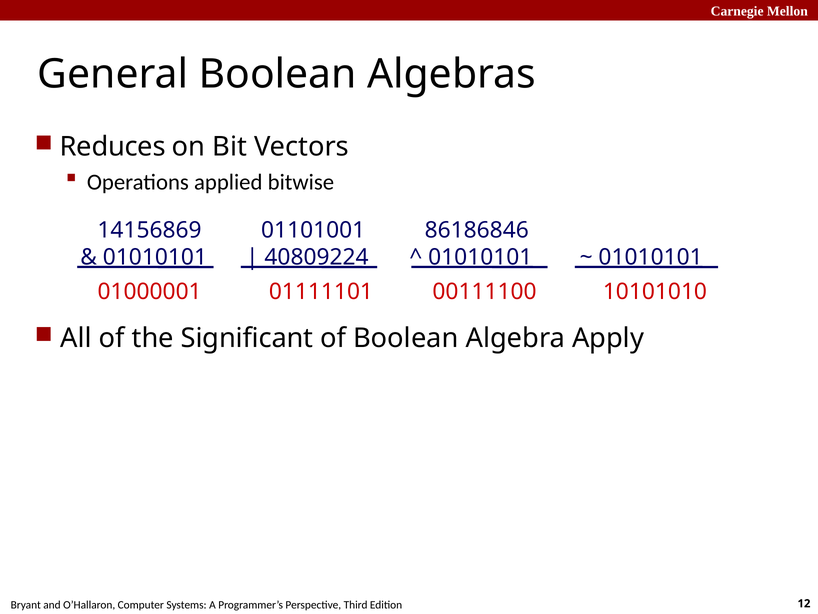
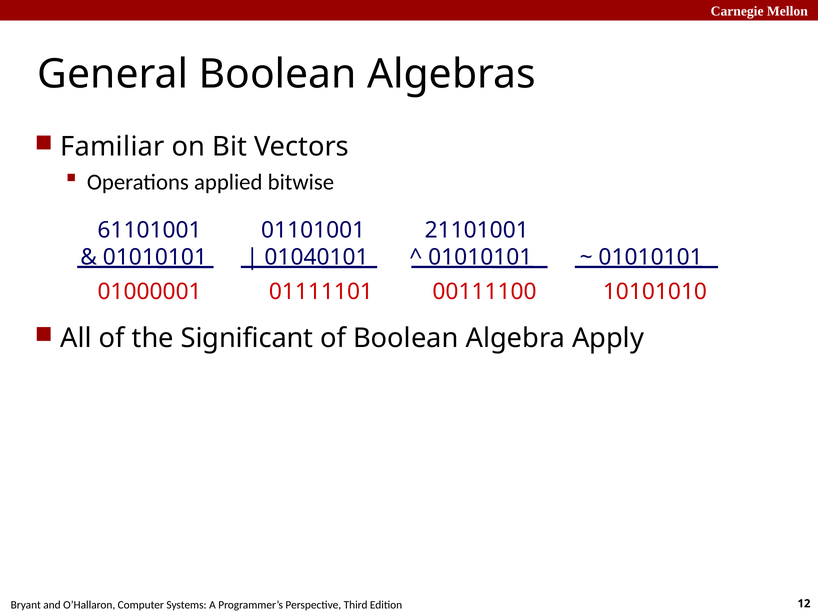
Reduces: Reduces -> Familiar (112, 147)
14156869: 14156869 -> 61101001 (150, 230)
86186846: 86186846 -> 21101001 (477, 230)
40809224: 40809224 -> 01040101 (317, 257)
